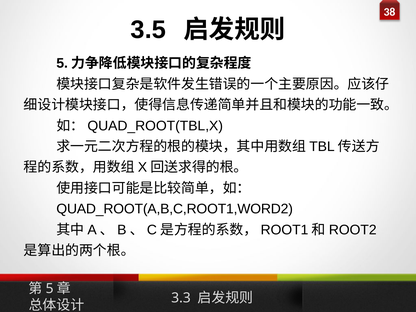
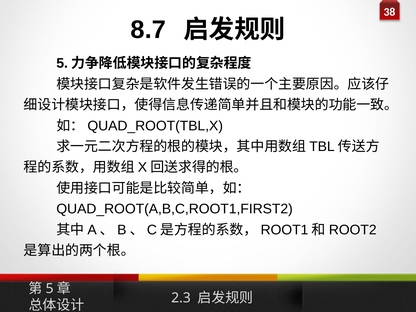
3.5: 3.5 -> 8.7 (148, 30)
QUAD_ROOT(A,B,C,ROOT1,WORD2: QUAD_ROOT(A,B,C,ROOT1,WORD2 -> QUAD_ROOT(A,B,C,ROOT1,FIRST2 (175, 209)
3.3: 3.3 -> 2.3 (181, 298)
